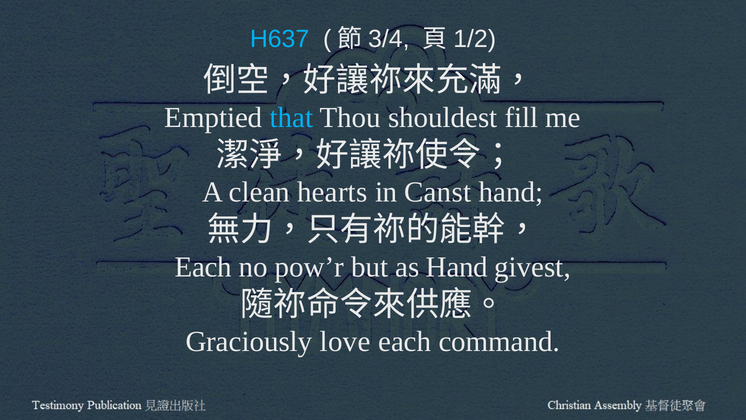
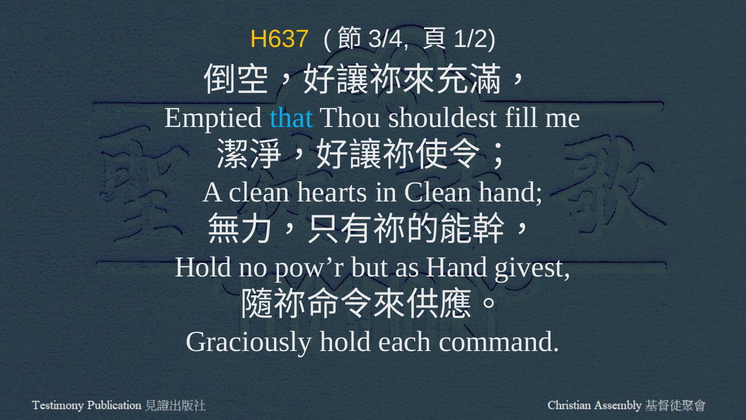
H637 colour: light blue -> yellow (280, 39)
in Canst: Canst -> Clean (438, 192)
Each: Each -> Hold (203, 267)
Graciously love: love -> hold (345, 341)
